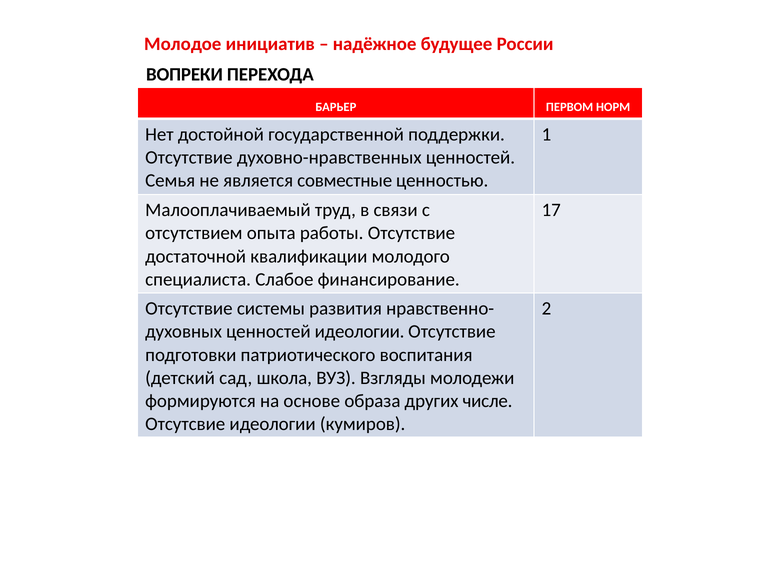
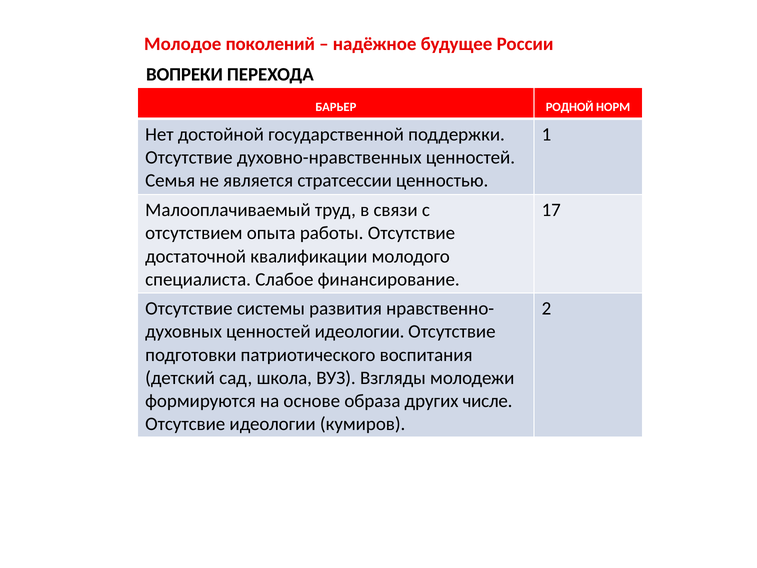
инициатив: инициатив -> поколений (270, 44)
ПЕРВОМ: ПЕРВОМ -> РОДНОЙ (570, 107)
совместные: совместные -> стратсессии (345, 180)
